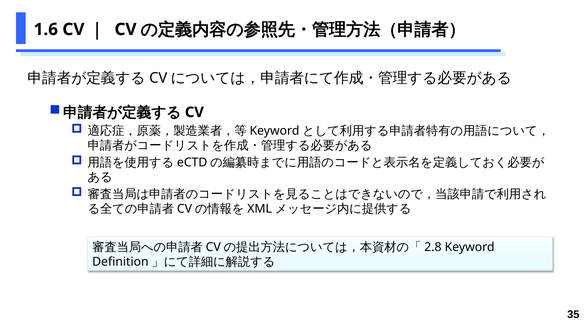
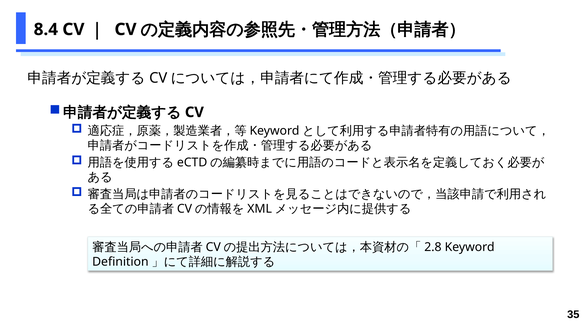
1.6: 1.6 -> 8.4 (46, 29)
